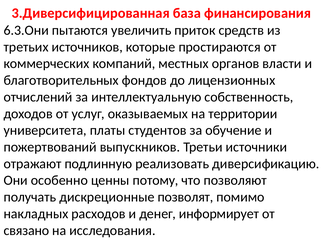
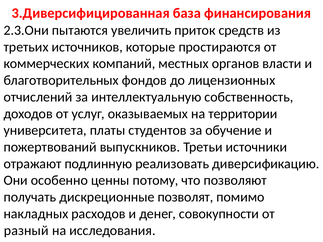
6.3.Они: 6.3.Они -> 2.3.Они (26, 30)
информирует: информирует -> совокупности (219, 214)
связано: связано -> разный (26, 231)
